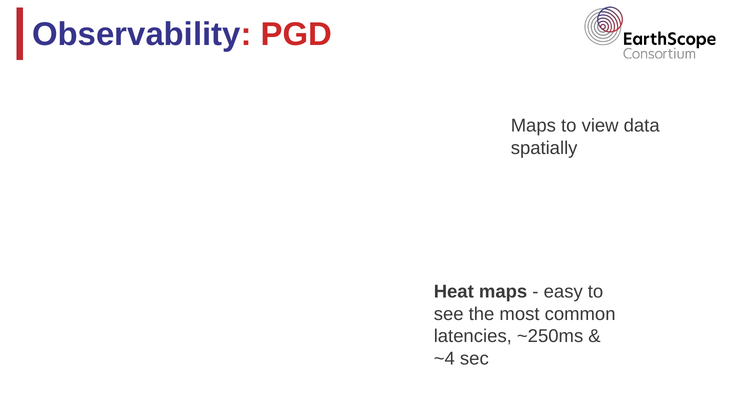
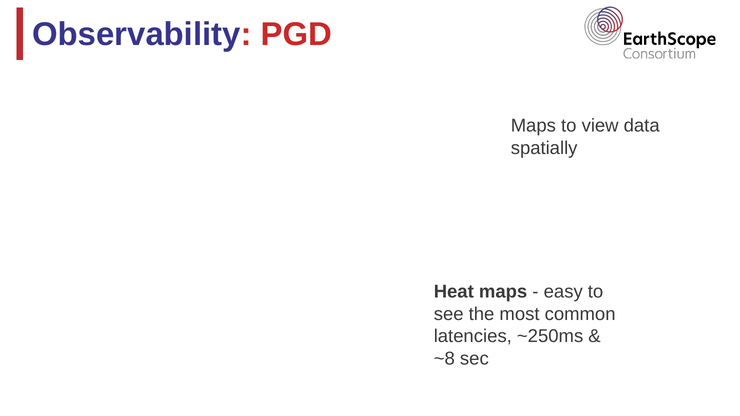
~4: ~4 -> ~8 (444, 359)
